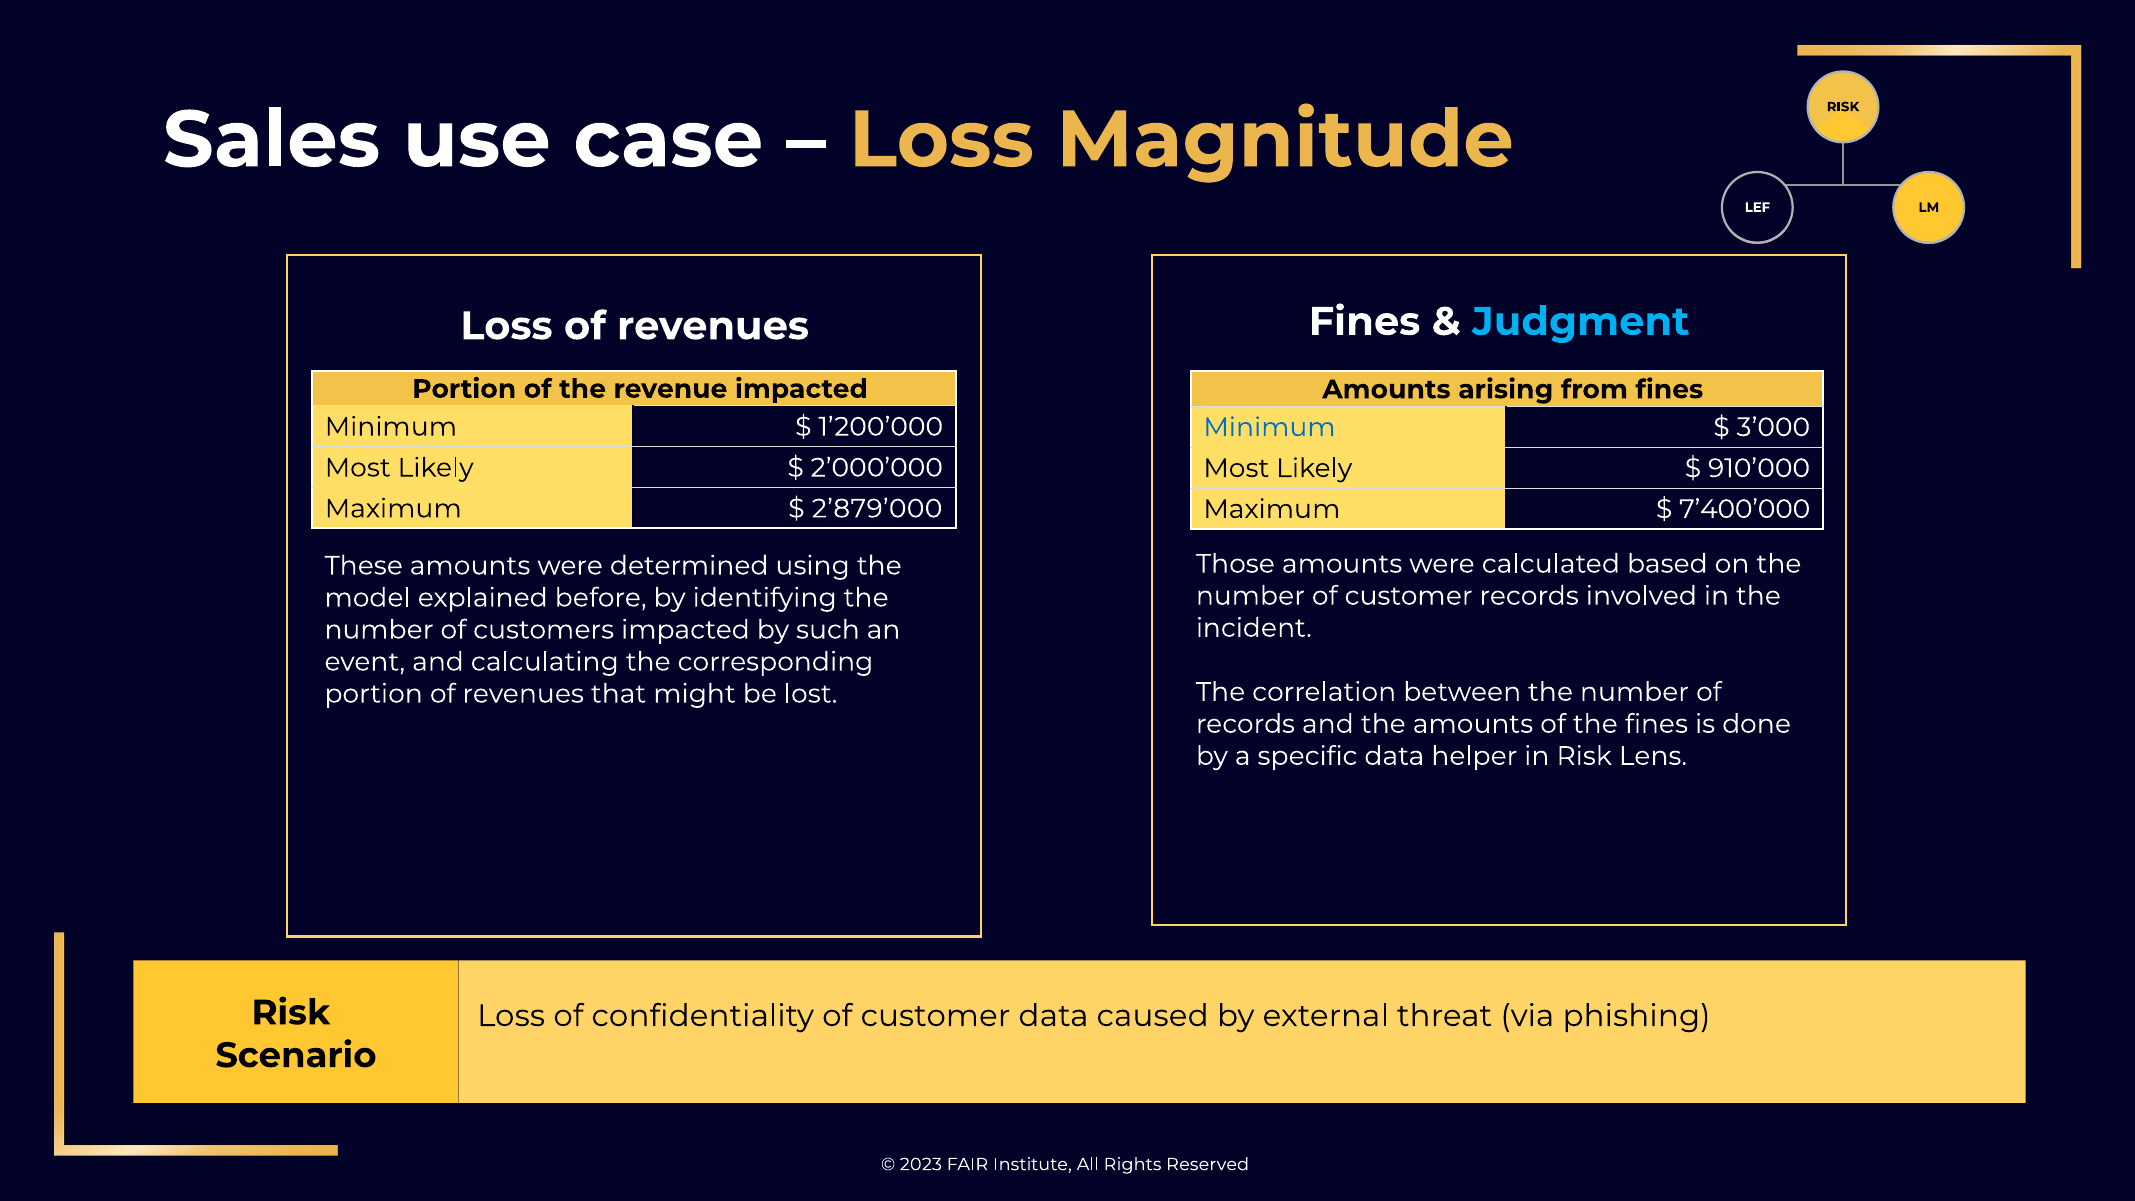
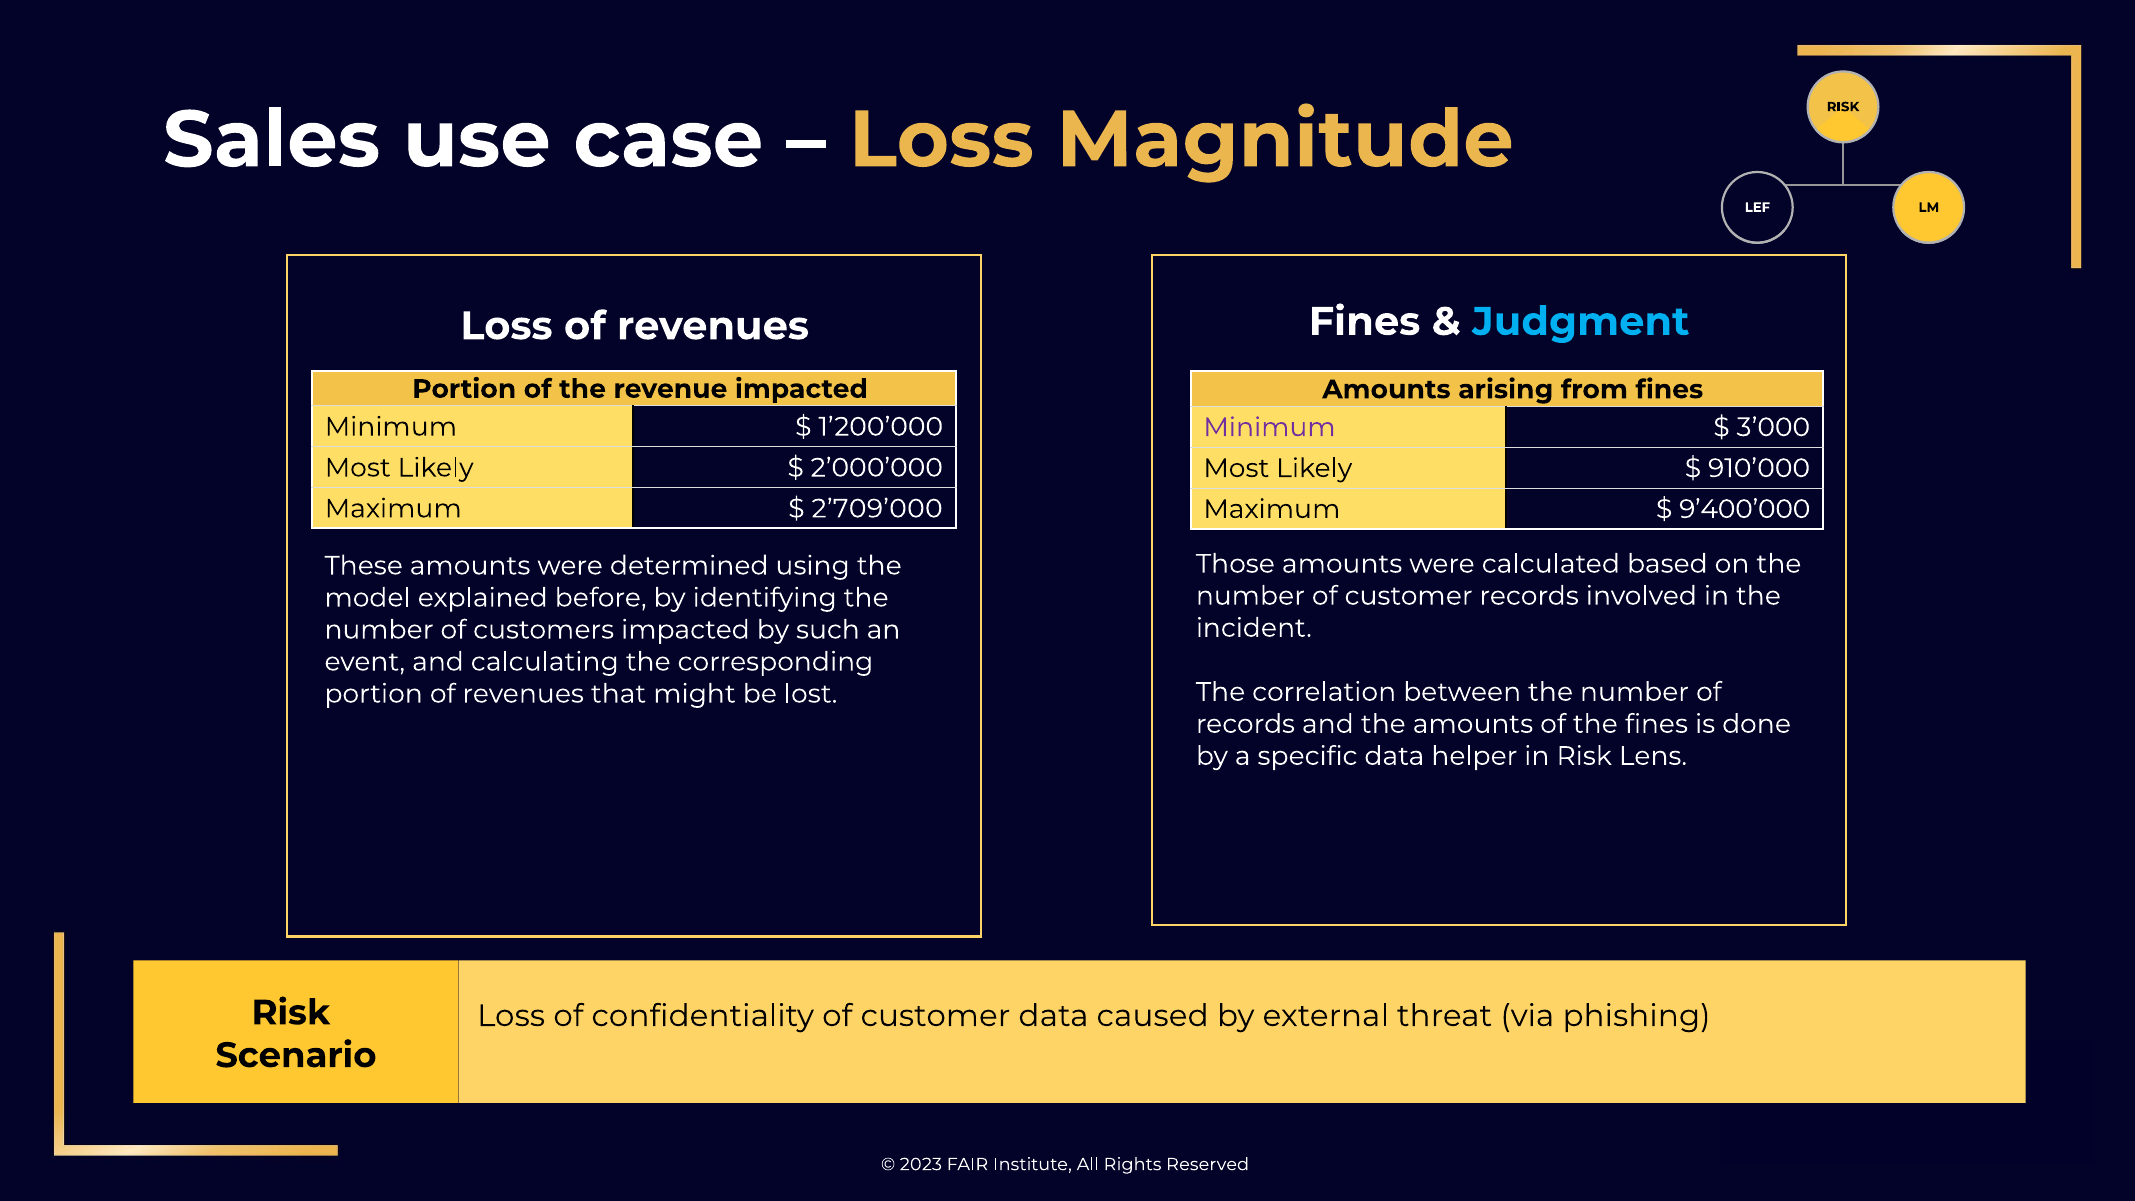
Minimum colour: blue -> purple (1270, 427)
2’879’000: 2’879’000 -> 2’709’000 (877, 509)
7’400’000: 7’400’000 -> 9’400’000 (1745, 509)
